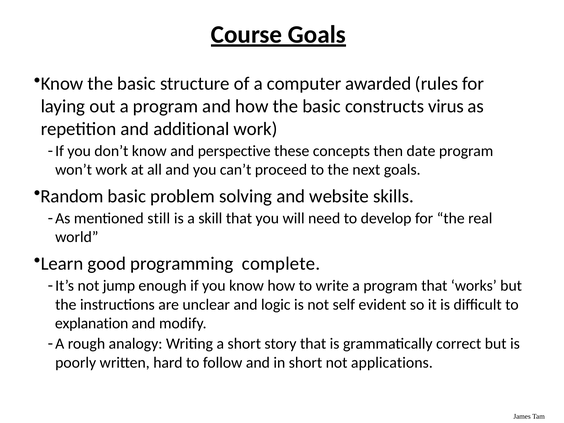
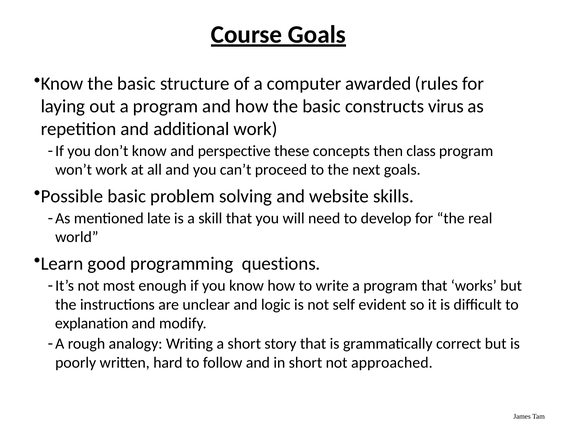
date: date -> class (421, 151)
Random: Random -> Possible (72, 196)
still: still -> late (159, 218)
complete: complete -> questions (281, 264)
jump: jump -> most (119, 286)
applications: applications -> approached (392, 363)
